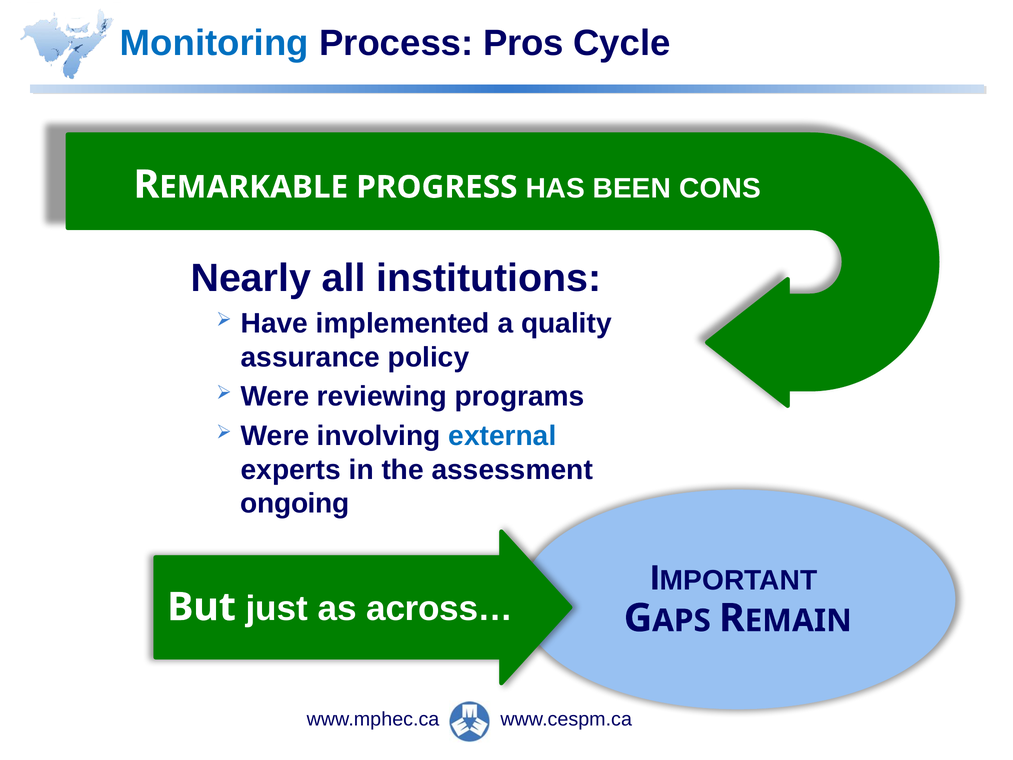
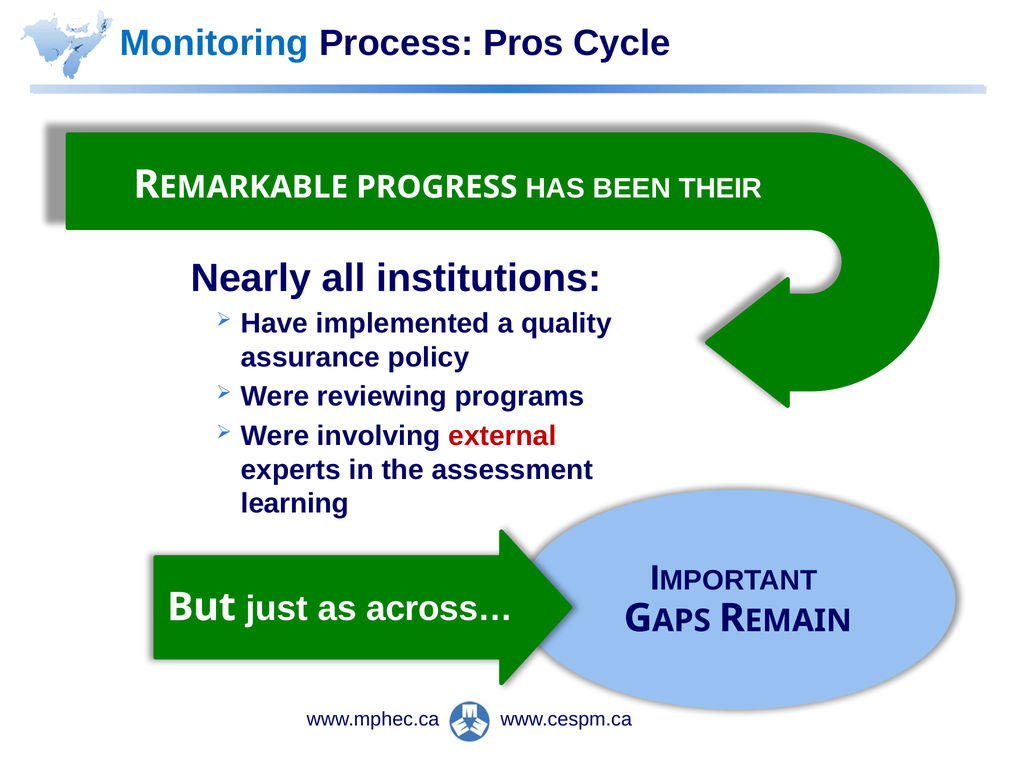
CONS: CONS -> THEIR (720, 188)
external colour: blue -> red (502, 436)
ongoing: ongoing -> learning (295, 503)
